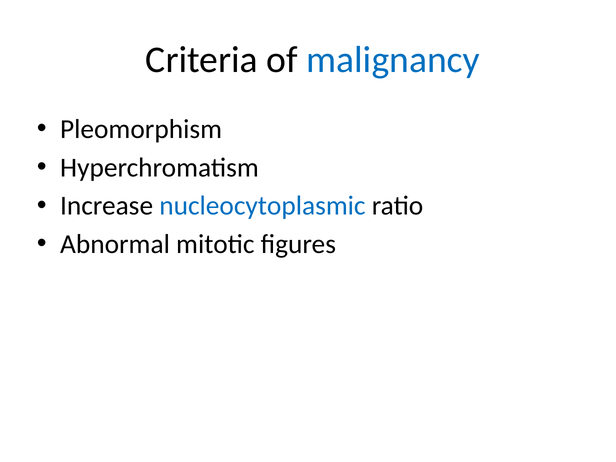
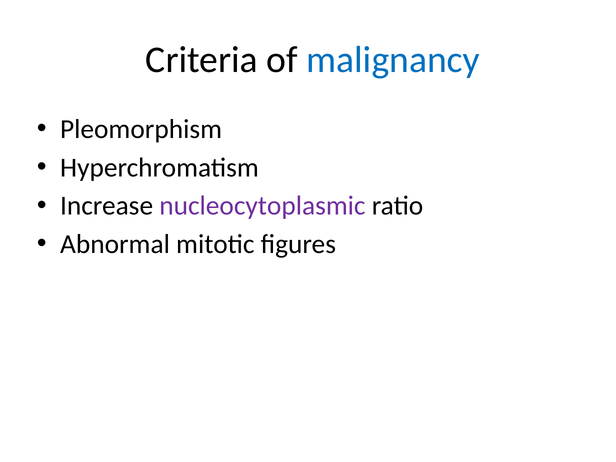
nucleocytoplasmic colour: blue -> purple (262, 206)
